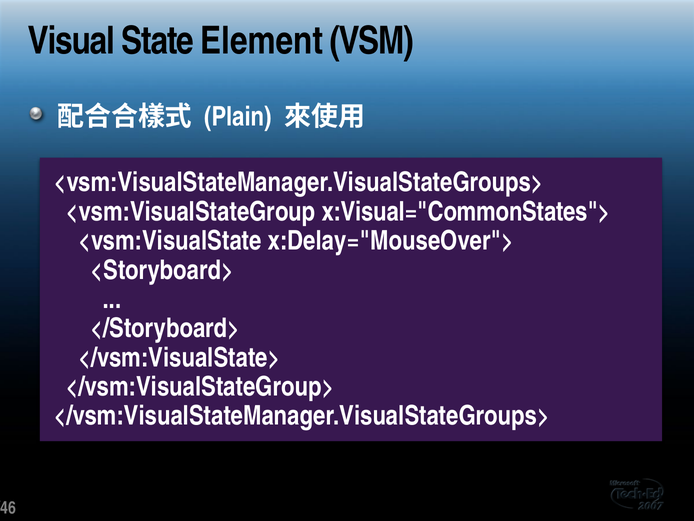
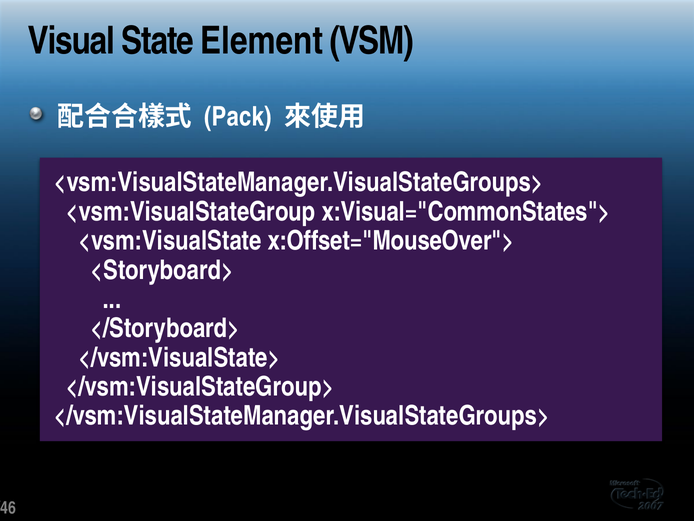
Plain: Plain -> Pack (238, 117)
x:Delay="MouseOver">: x:Delay="MouseOver"> -> x:Offset="MouseOver"> (391, 241)
